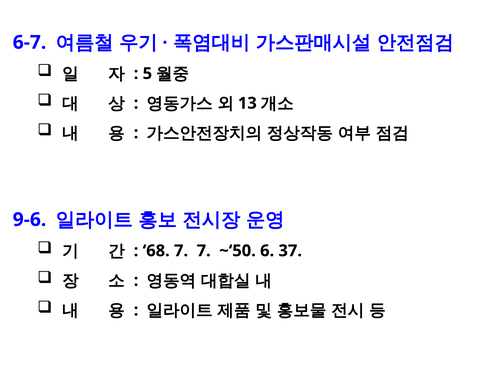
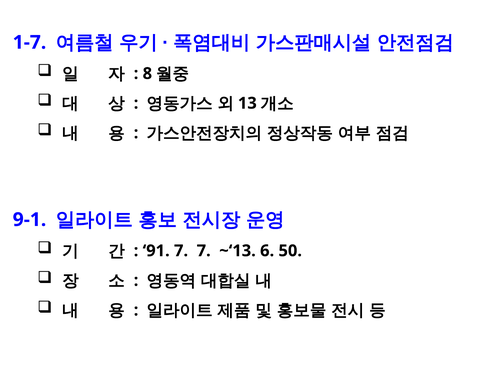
6-7: 6-7 -> 1-7 (29, 42)
5: 5 -> 8 (147, 74)
9-6: 9-6 -> 9-1 (29, 220)
68: 68 -> 91 (156, 251)
~‘50: ~‘50 -> ~‘13 (238, 251)
37: 37 -> 50 (290, 251)
